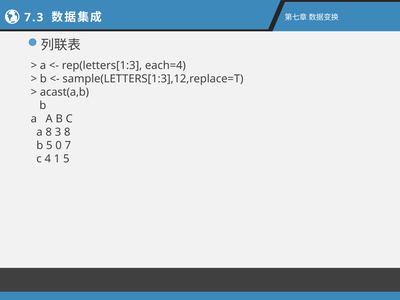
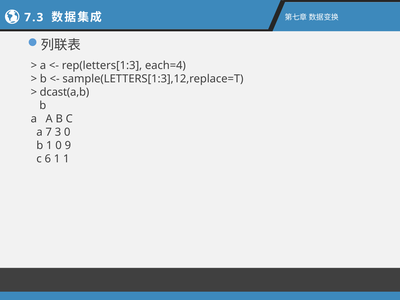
acast(a,b: acast(a,b -> dcast(a,b (64, 92)
a 8: 8 -> 7 (49, 132)
3 8: 8 -> 0 (67, 132)
b 5: 5 -> 1 (49, 145)
7: 7 -> 9 (68, 145)
4: 4 -> 6 (48, 159)
1 5: 5 -> 1 (66, 159)
